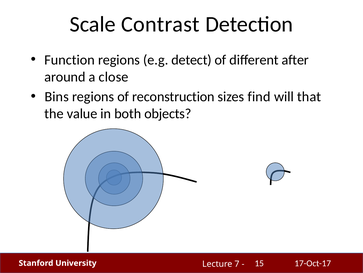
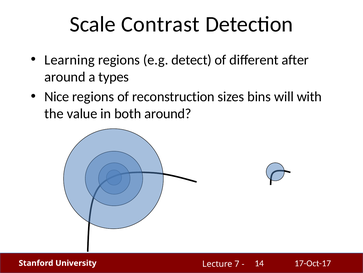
Function: Function -> Learning (70, 60)
close: close -> types (114, 77)
Bins: Bins -> Nice (57, 96)
find: find -> bins (259, 96)
that: that -> with (309, 96)
both objects: objects -> around (168, 113)
15: 15 -> 14 (259, 263)
